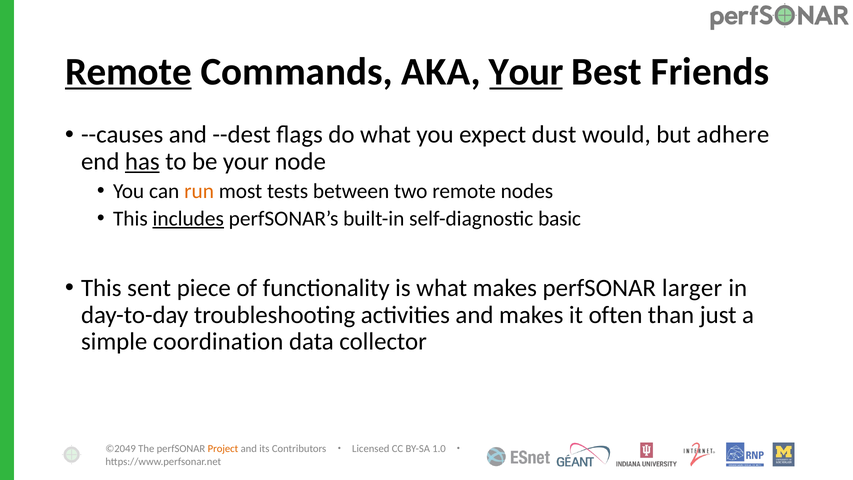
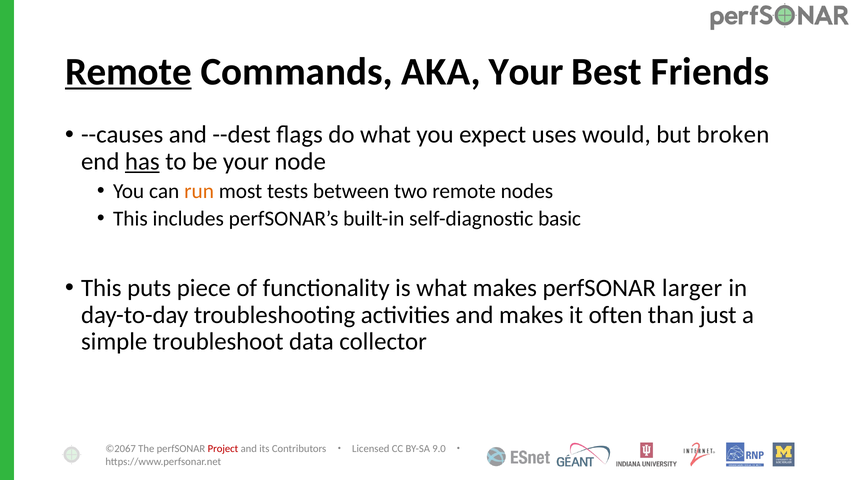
Your underline: present -> none (526, 72)
dust: dust -> uses (554, 135)
adhere: adhere -> broken (733, 135)
includes underline: present -> none (188, 218)
sent: sent -> puts (149, 288)
coordination: coordination -> troubleshoot (218, 342)
©2049: ©2049 -> ©2067 (121, 449)
Project colour: orange -> red (223, 449)
1.0: 1.0 -> 9.0 (439, 449)
